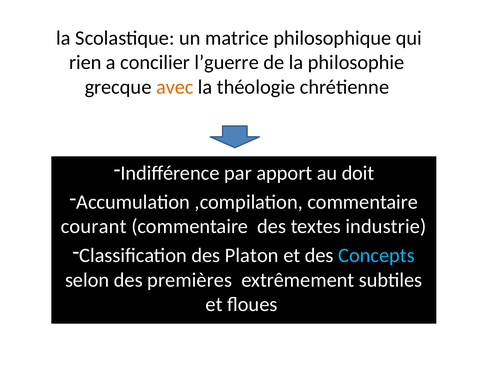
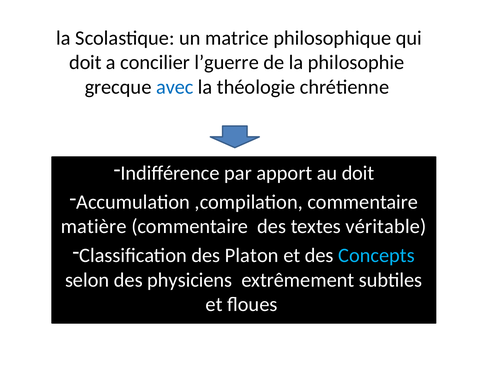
rien: rien -> doit (85, 62)
avec colour: orange -> blue (175, 87)
courant: courant -> matière (94, 226)
industrie: industrie -> véritable (386, 226)
premières: premières -> physiciens (190, 280)
